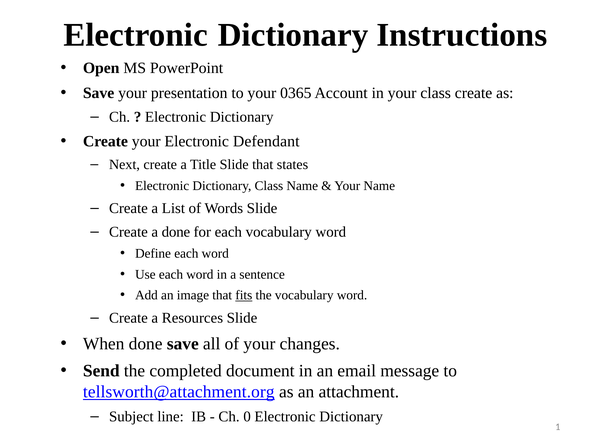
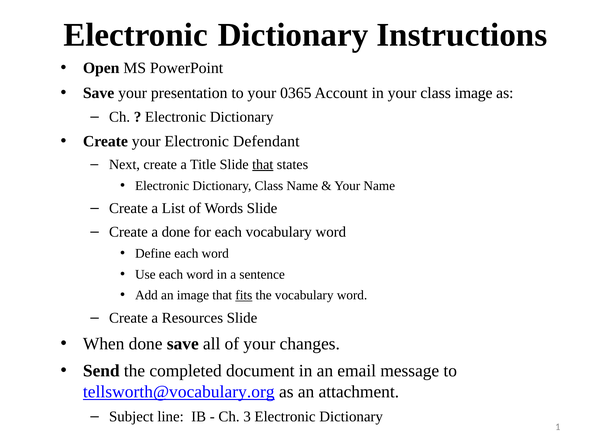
class create: create -> image (474, 93)
that underline: none -> present (263, 164)
tellsworth@attachment.org: tellsworth@attachment.org -> tellsworth@vocabulary.org (179, 392)
0: 0 -> 3 (247, 417)
